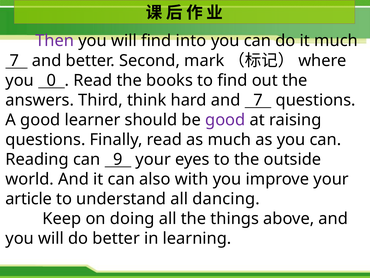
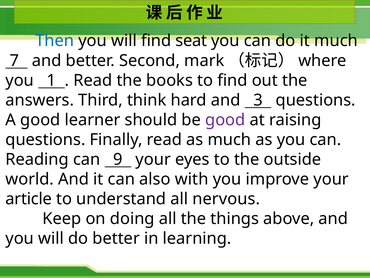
Then colour: purple -> blue (55, 41)
into: into -> seat (191, 41)
0: 0 -> 1 (51, 80)
and 7: 7 -> 3 (258, 100)
dancing: dancing -> nervous (226, 199)
